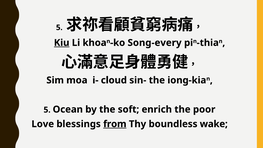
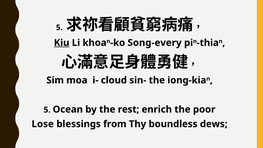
soft: soft -> rest (129, 109)
Love: Love -> Lose (43, 124)
from underline: present -> none (115, 124)
wake: wake -> dews (214, 124)
